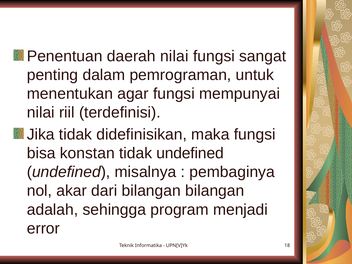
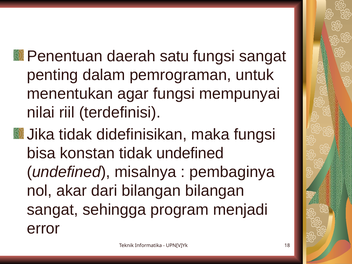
daerah nilai: nilai -> satu (174, 56)
adalah: adalah -> sangat (53, 210)
